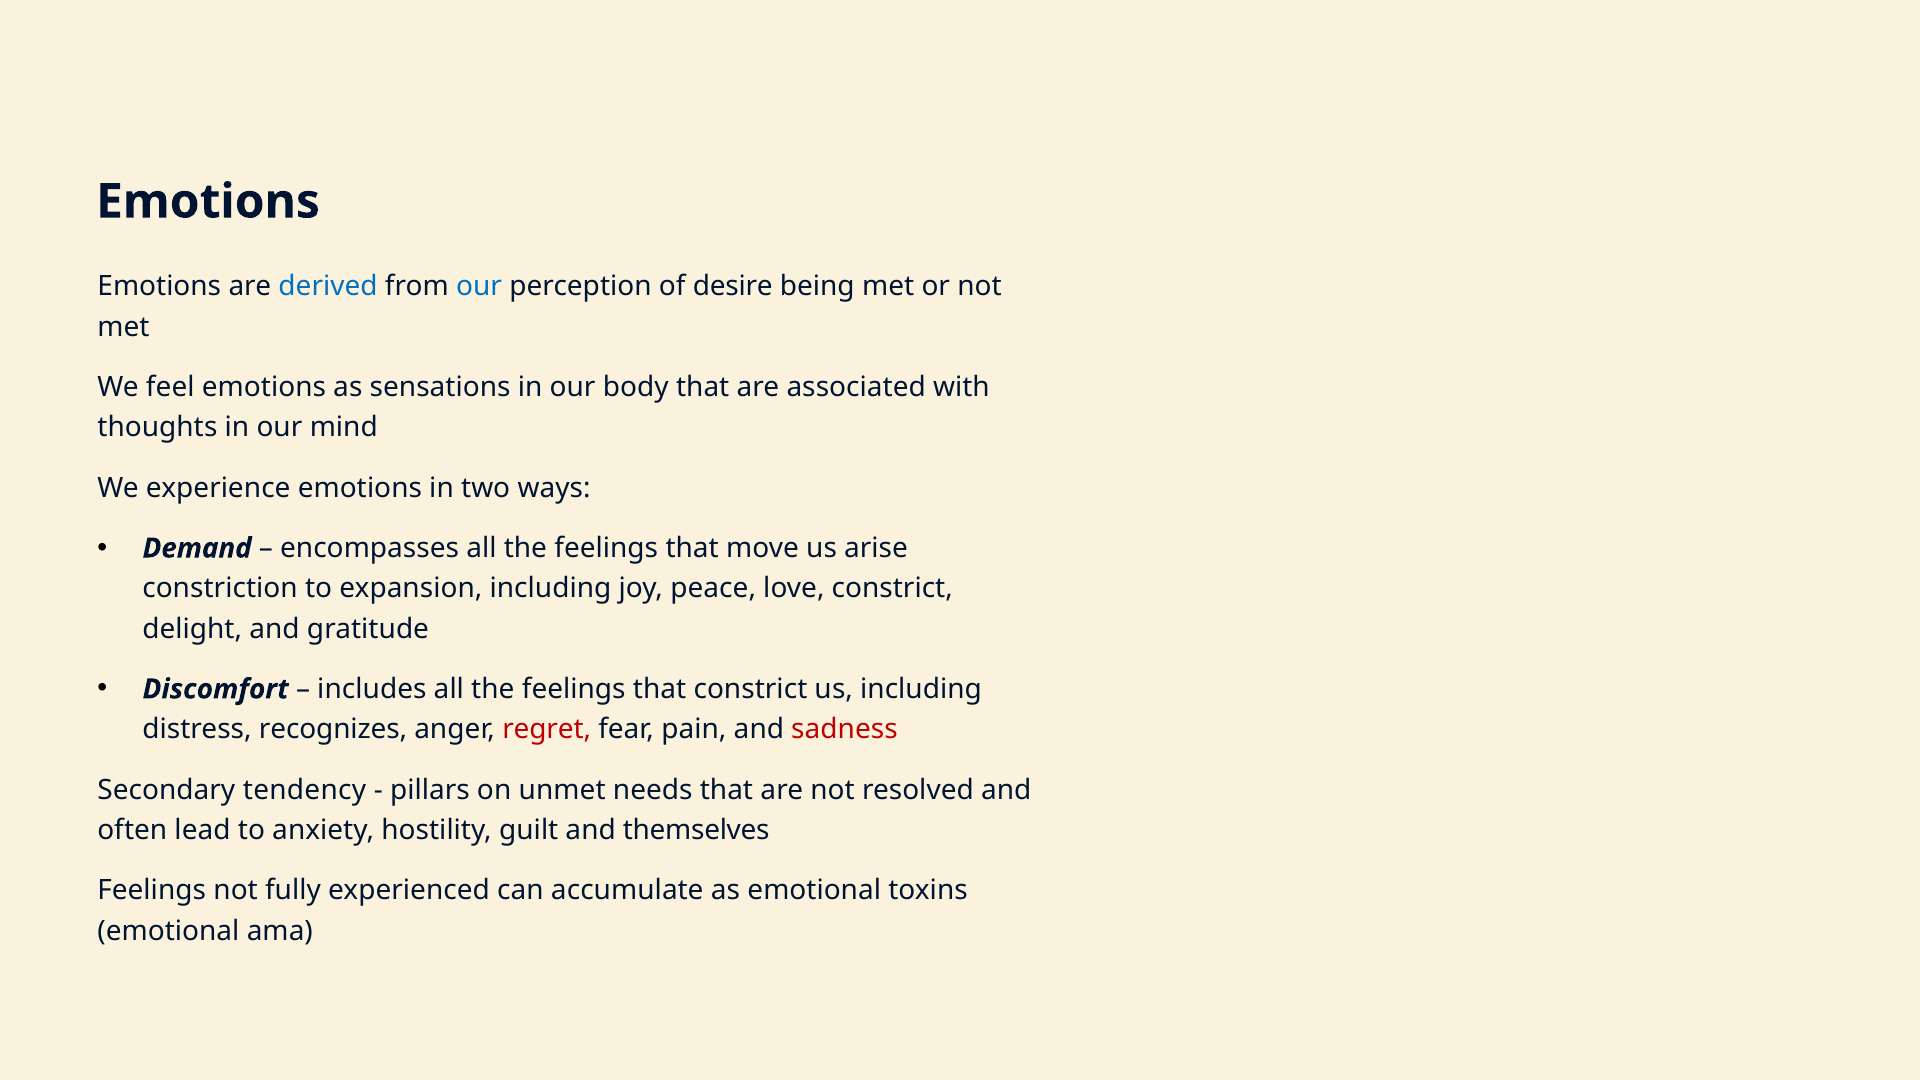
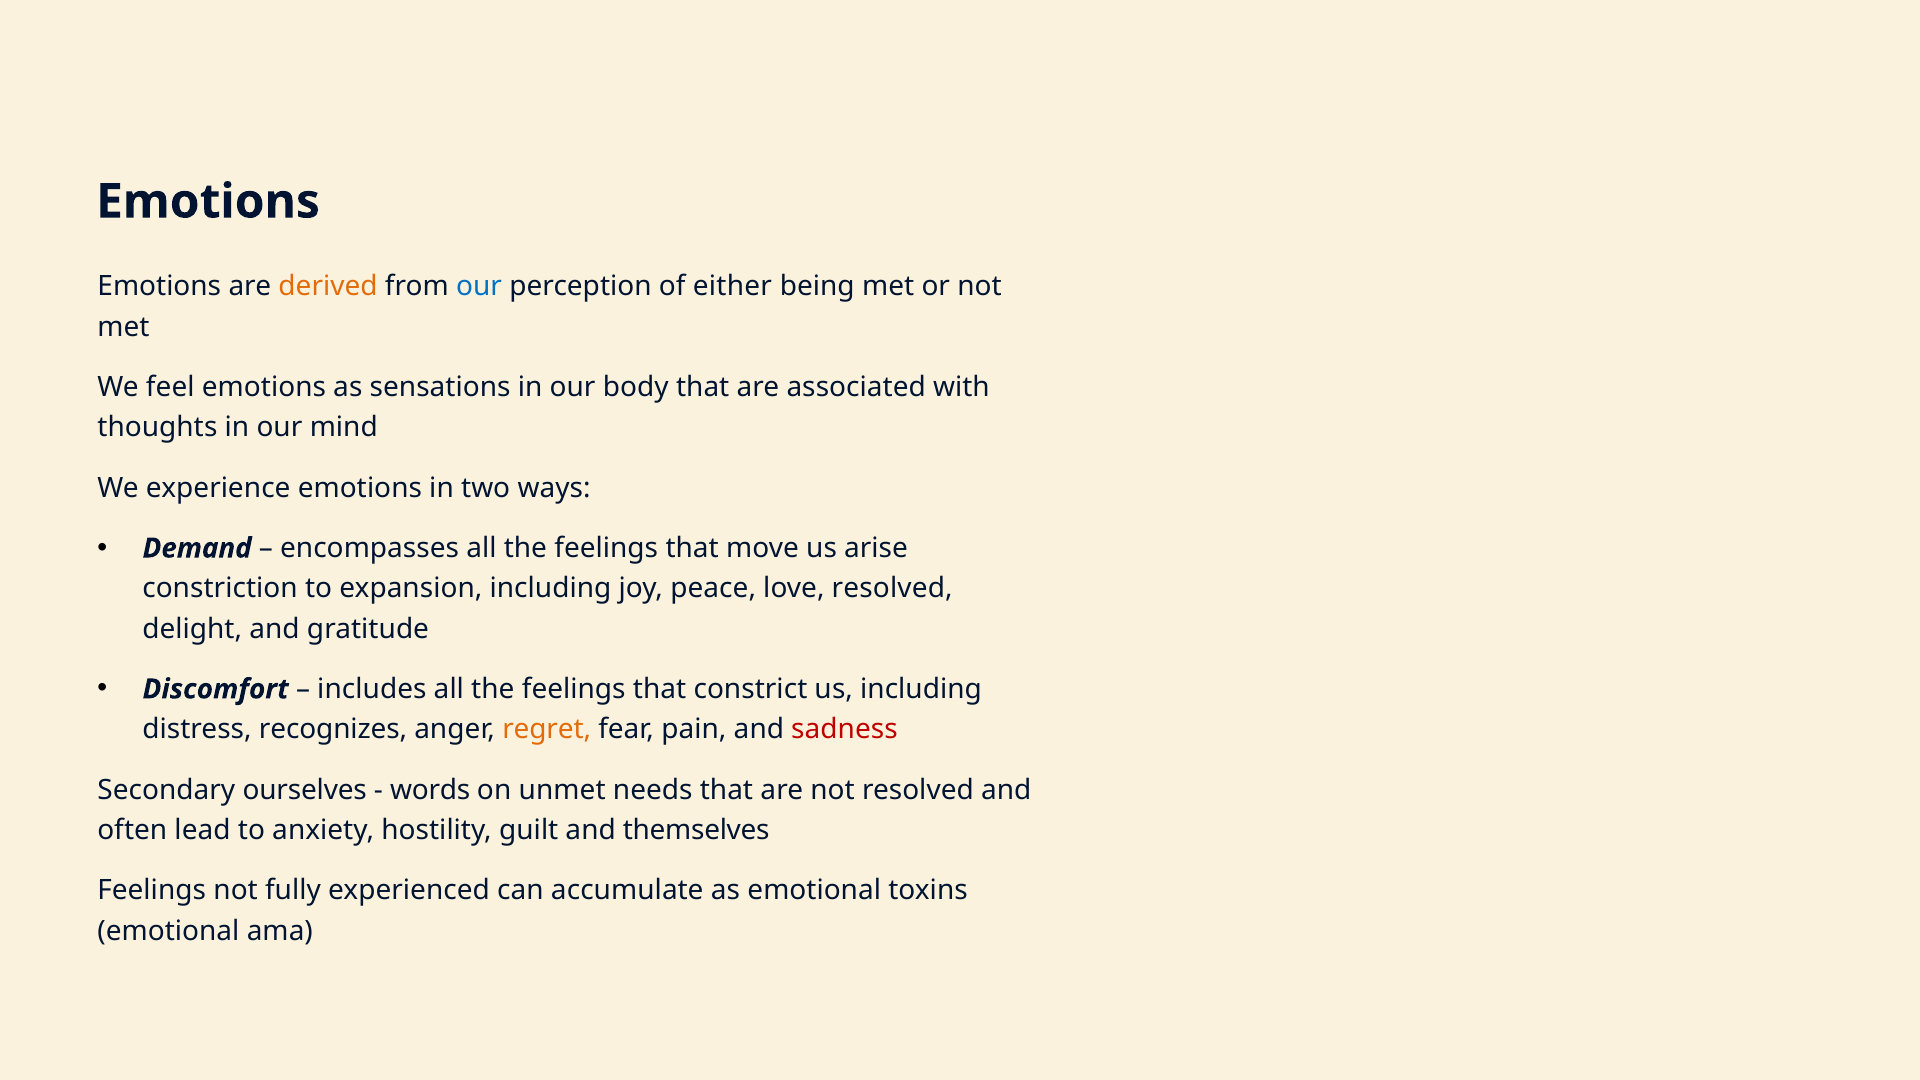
derived colour: blue -> orange (328, 287)
desire: desire -> either (732, 287)
love constrict: constrict -> resolved (892, 589)
regret colour: red -> orange (547, 730)
tendency: tendency -> ourselves (305, 790)
pillars: pillars -> words (430, 790)
